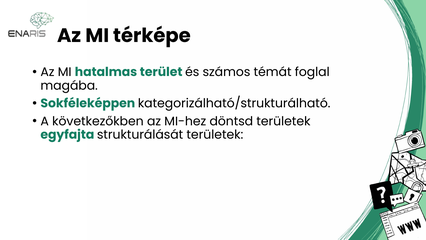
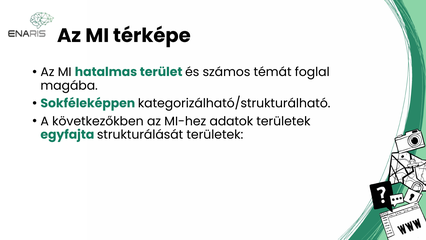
döntsd: döntsd -> adatok (231, 121)
